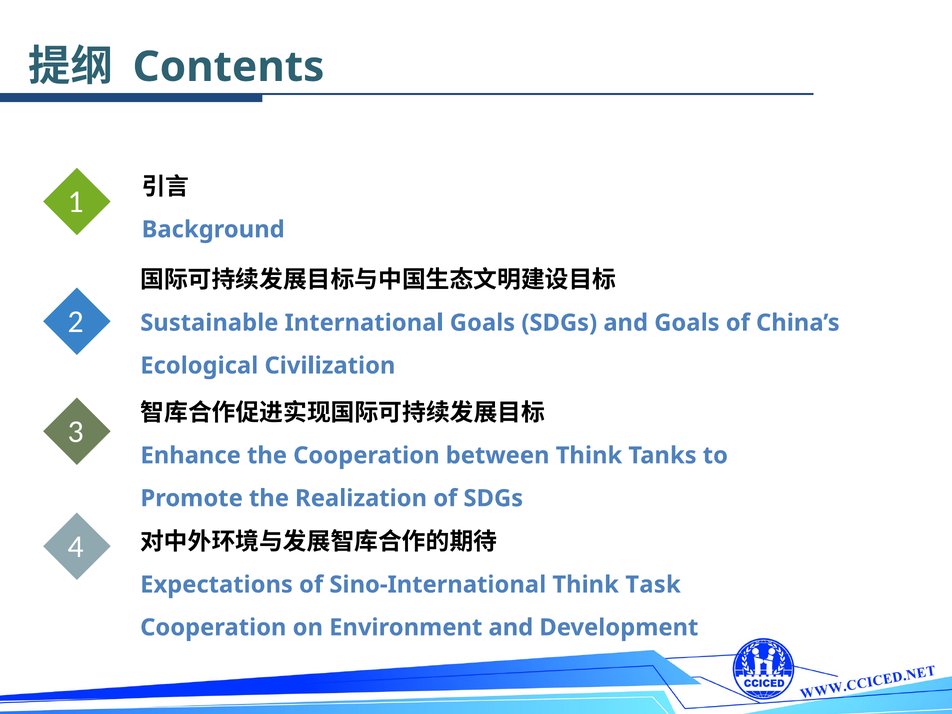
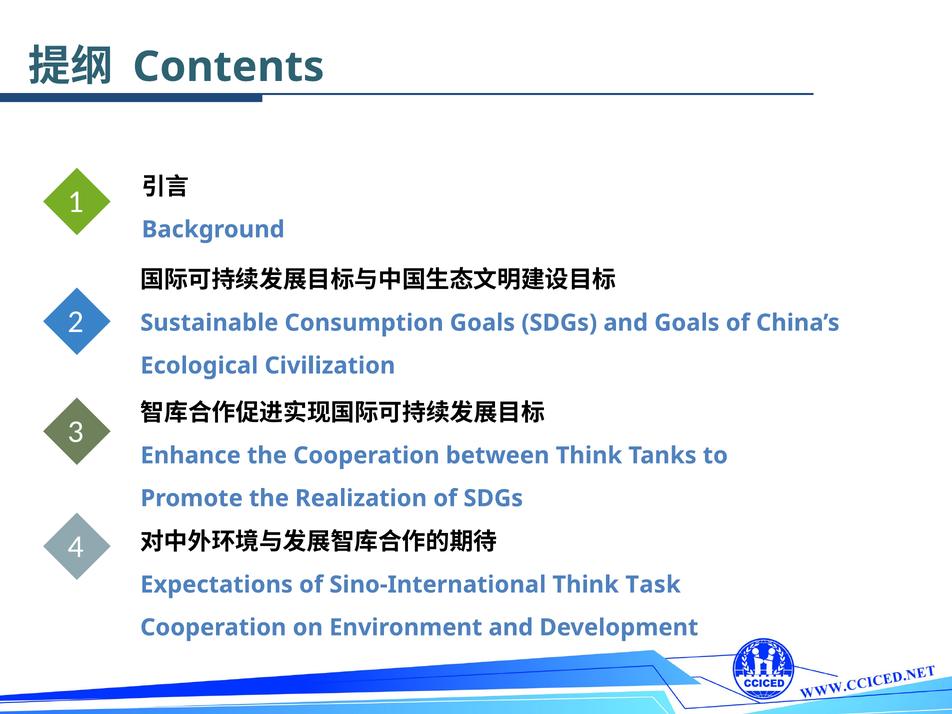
International: International -> Consumption (364, 323)
